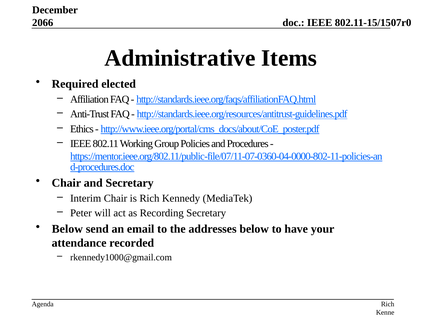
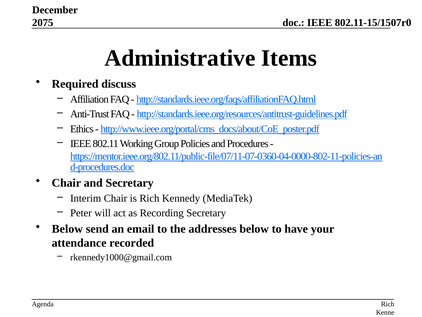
2066: 2066 -> 2075 (43, 23)
elected: elected -> discuss (119, 84)
